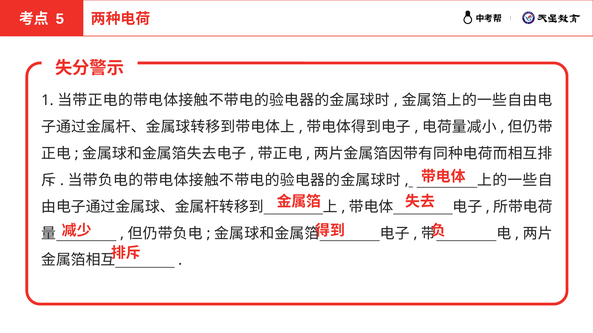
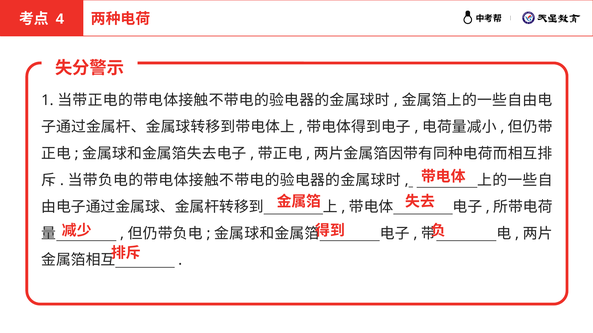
5: 5 -> 4 (60, 19)
